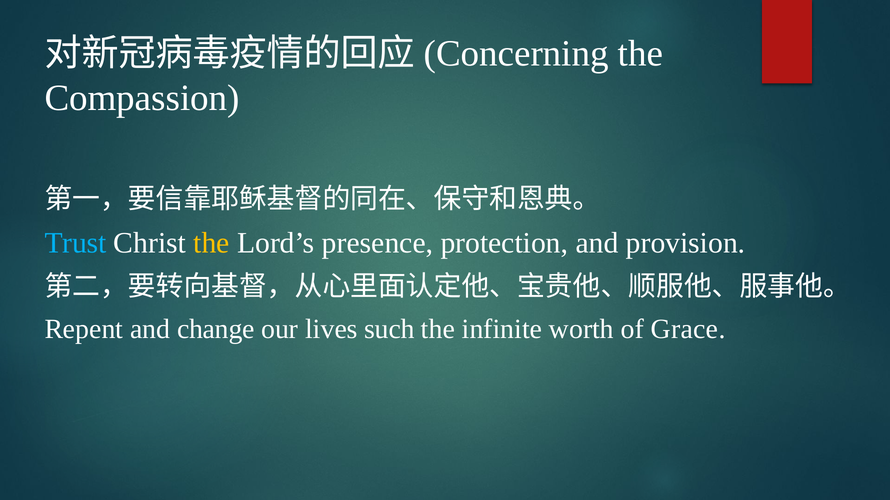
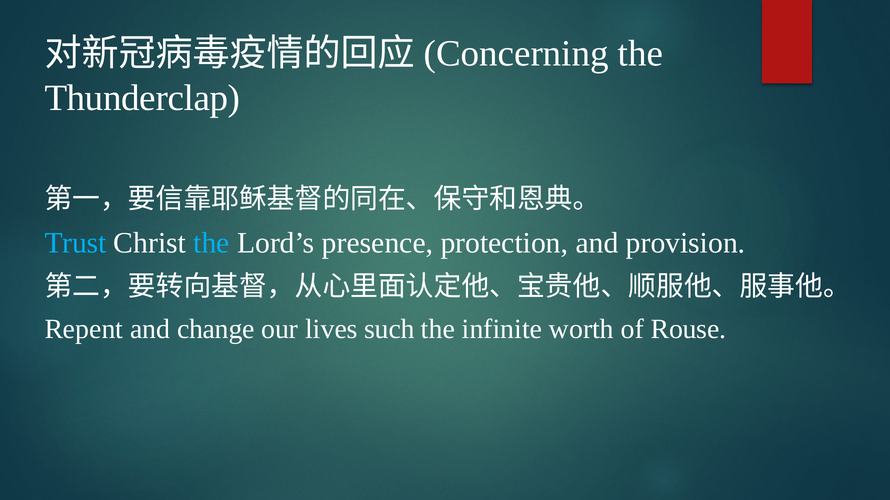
Compassion: Compassion -> Thunderclap (142, 98)
the colour: yellow -> light blue (212, 243)
Grace: Grace -> Rouse (688, 330)
